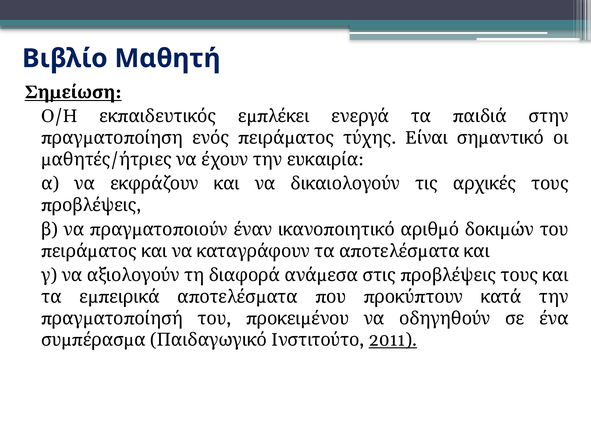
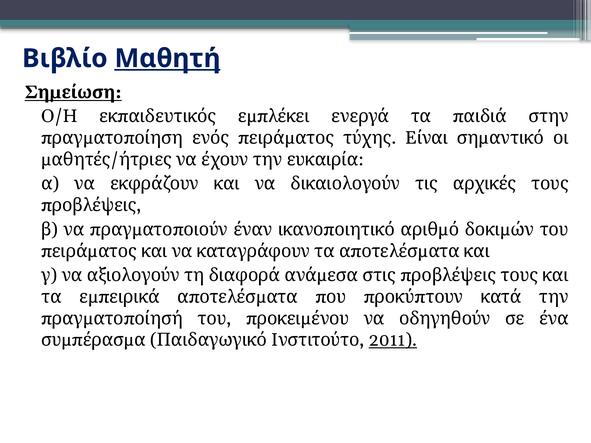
Μαθητή underline: none -> present (167, 58)
